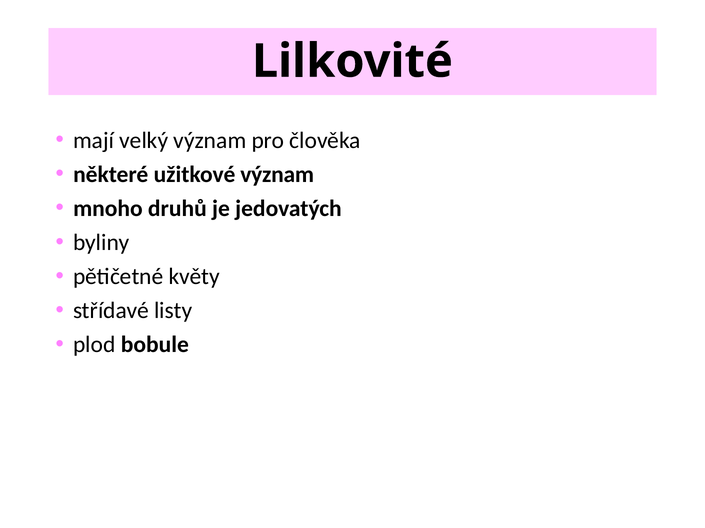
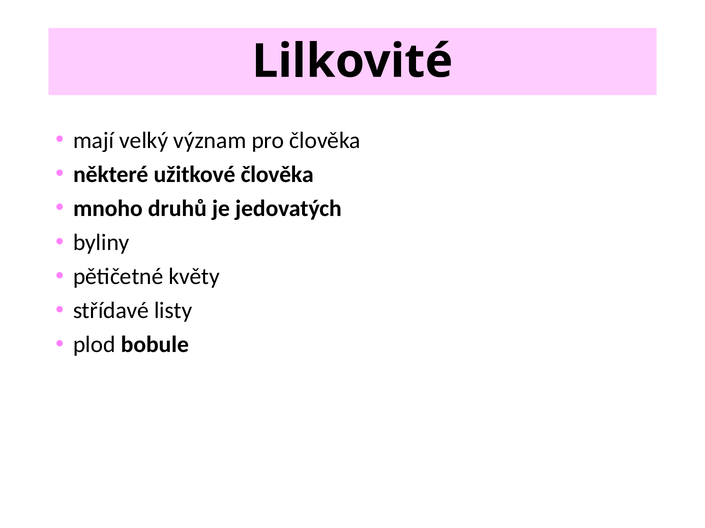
užitkové význam: význam -> člověka (277, 175)
